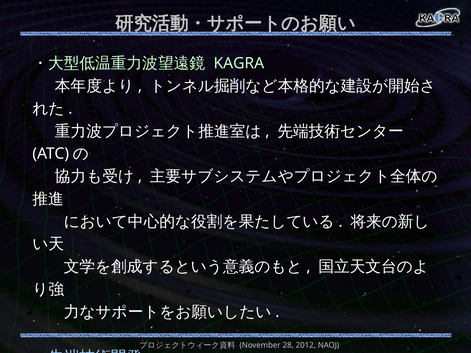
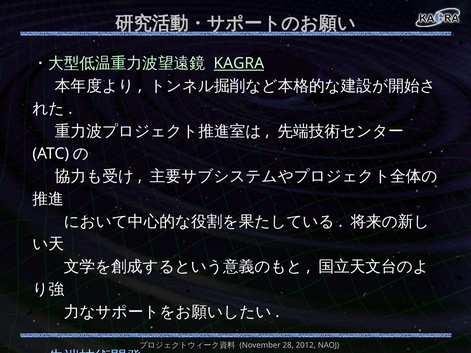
KAGRA underline: none -> present (239, 63)
